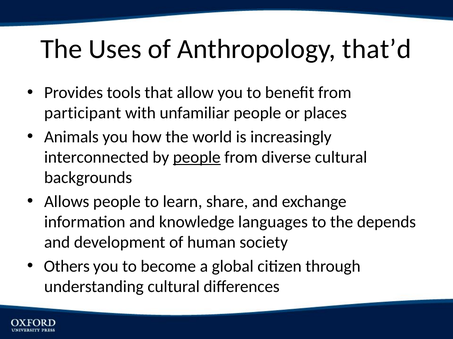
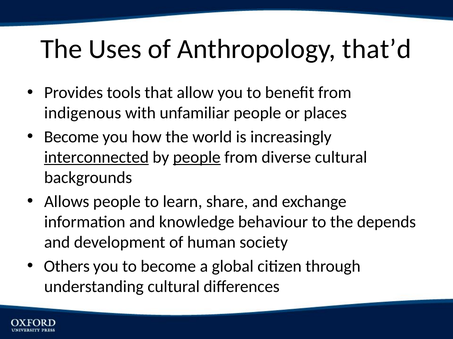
participant: participant -> indigenous (83, 113)
Animals: Animals -> Become (71, 137)
interconnected underline: none -> present (96, 158)
languages: languages -> behaviour (273, 222)
